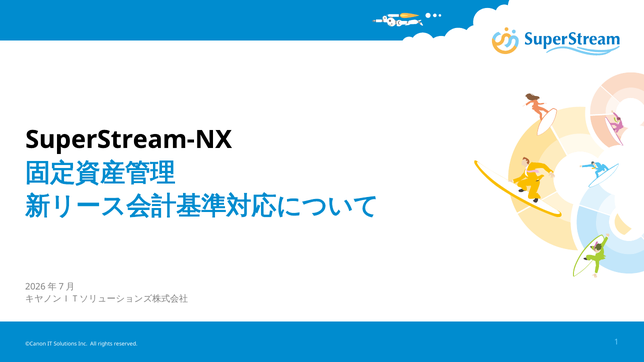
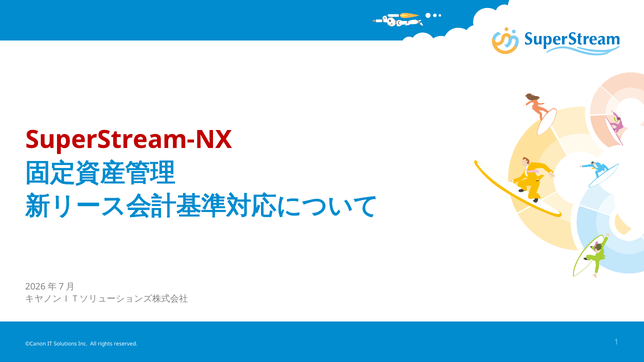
SuperStream-NX colour: black -> red (129, 140)
